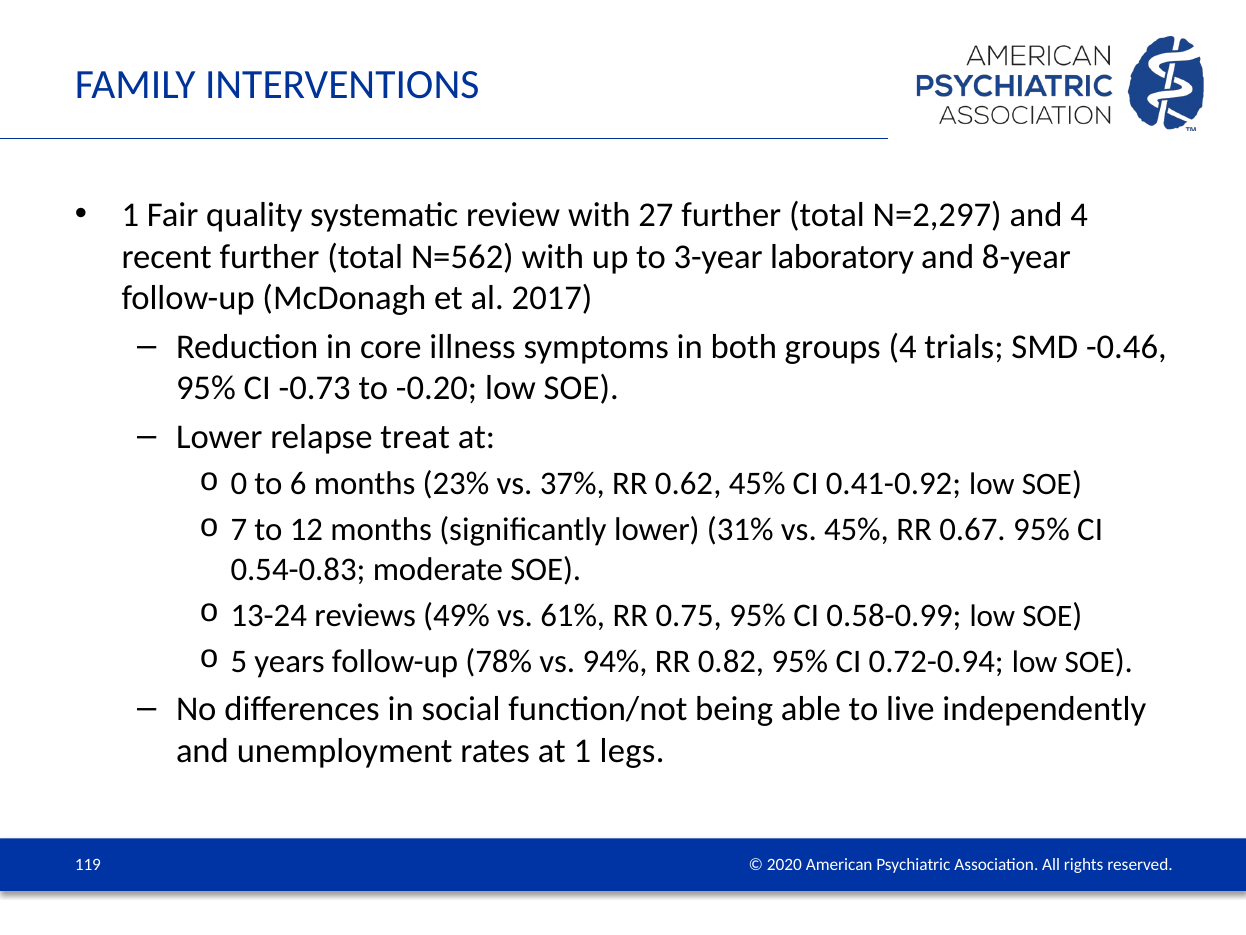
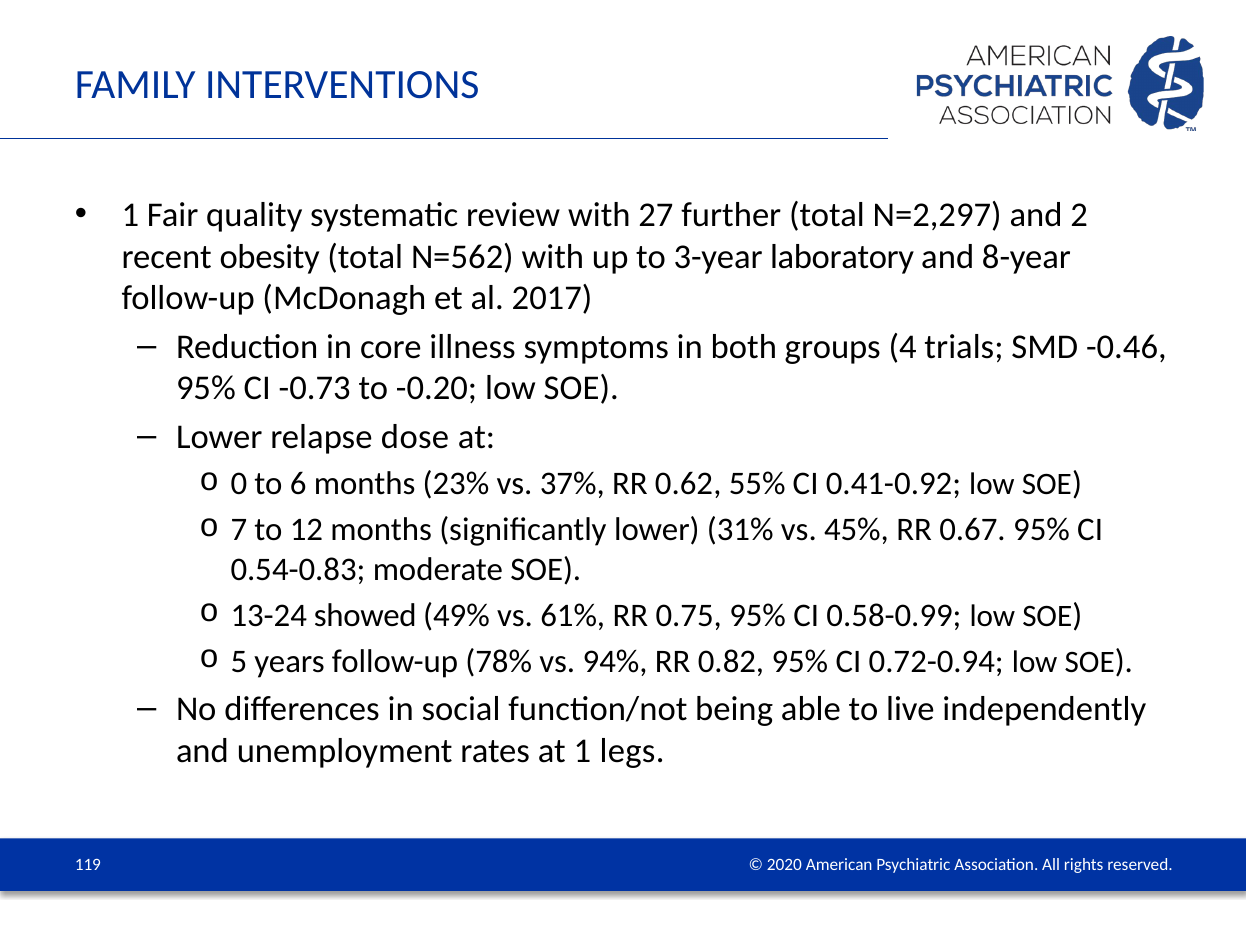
and 4: 4 -> 2 (1079, 215)
recent further: further -> obesity (270, 257)
treat: treat -> dose (415, 437)
0.62 45%: 45% -> 55% (757, 484)
reviews: reviews -> showed (365, 615)
